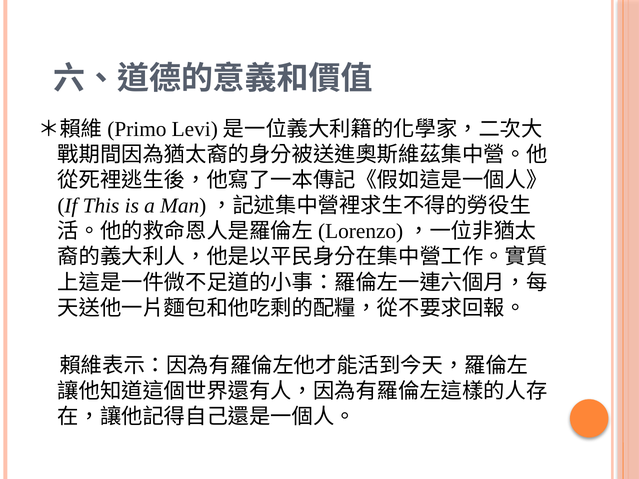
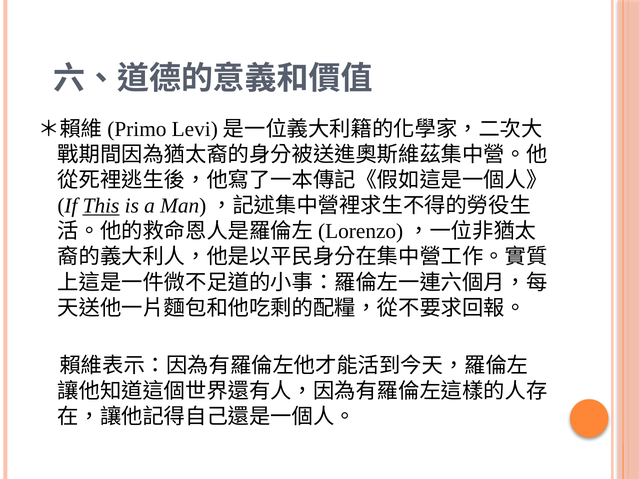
This underline: none -> present (101, 206)
